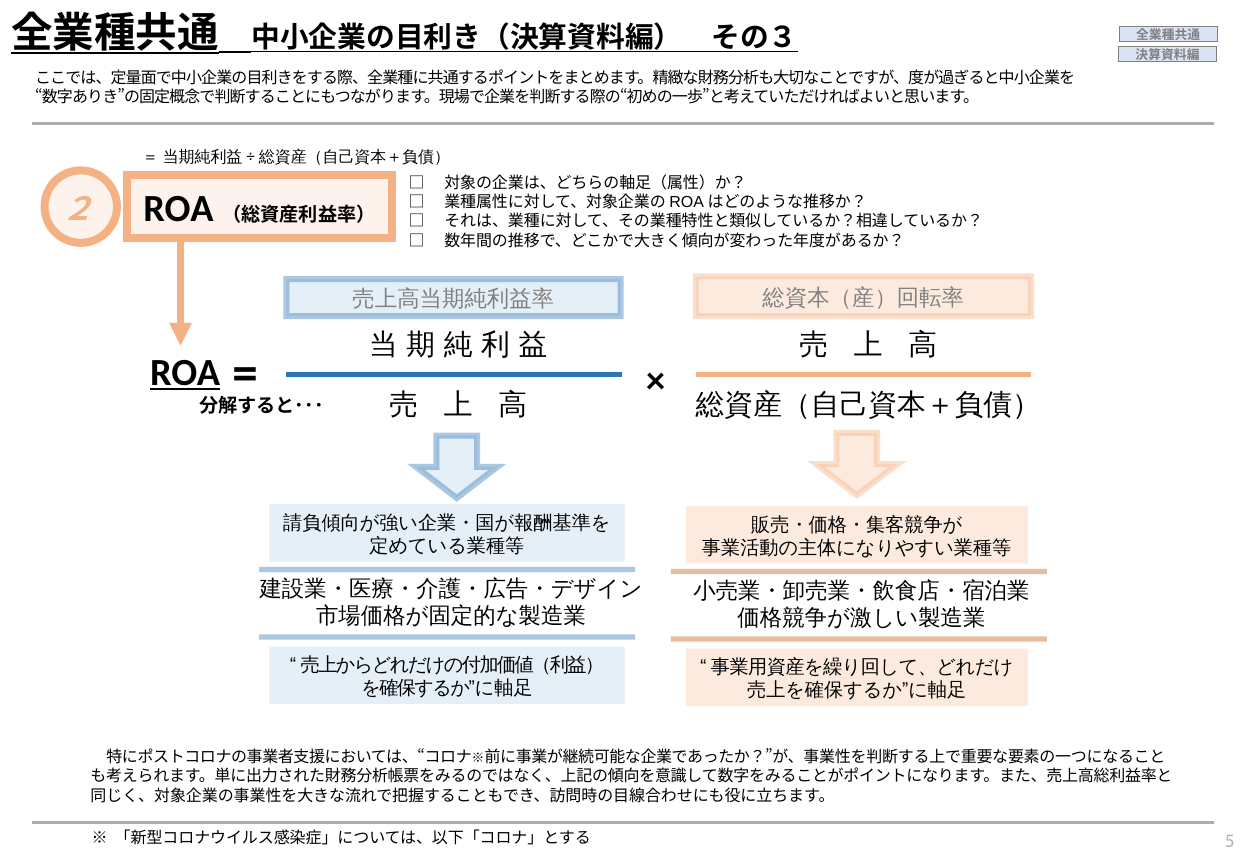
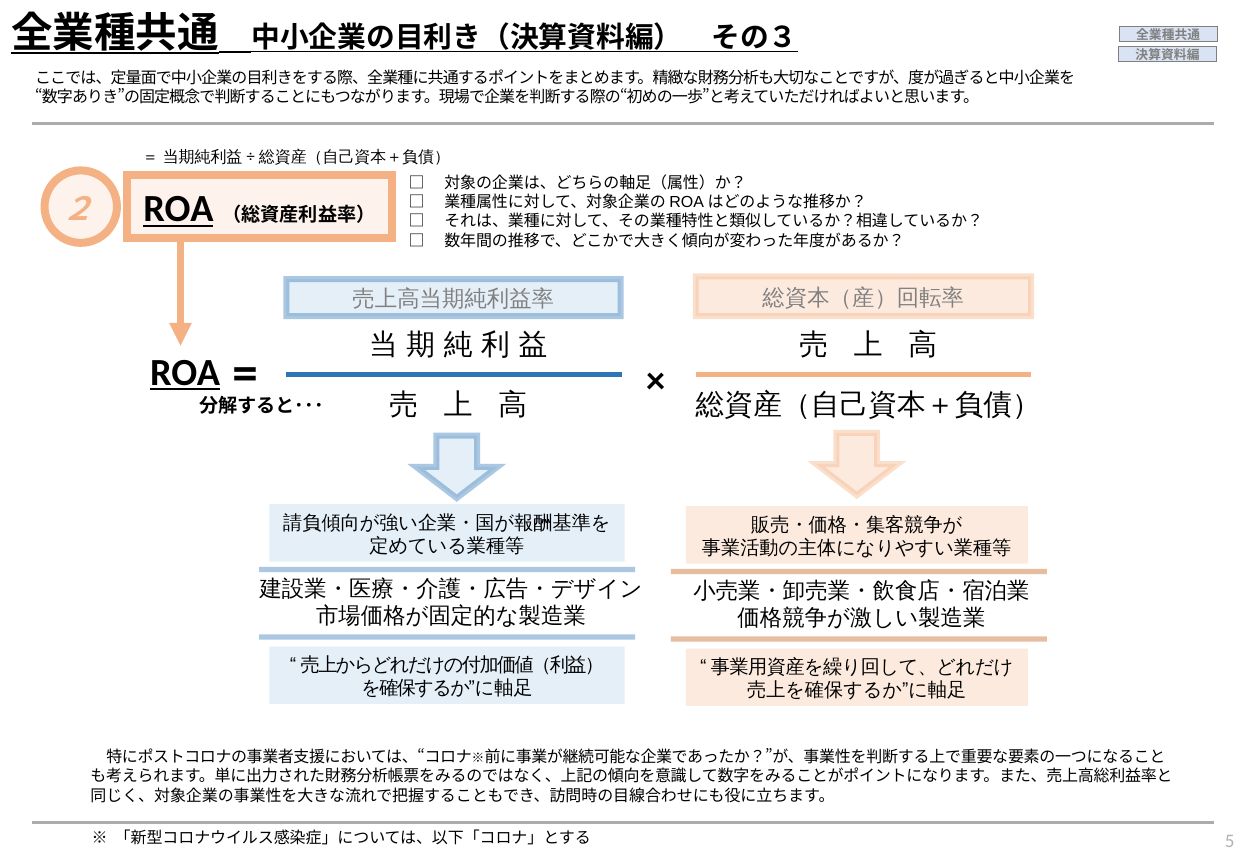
ROA underline: none -> present (178, 209)
